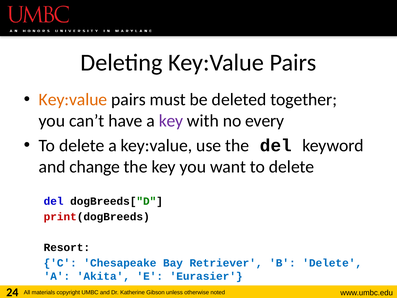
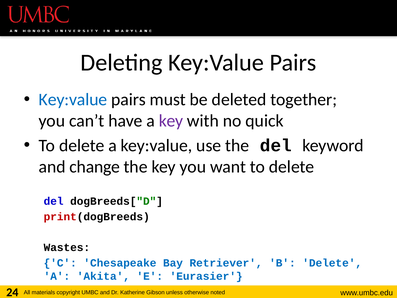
Key:value colour: orange -> blue (73, 100)
every: every -> quick (264, 121)
Resort: Resort -> Wastes (67, 247)
